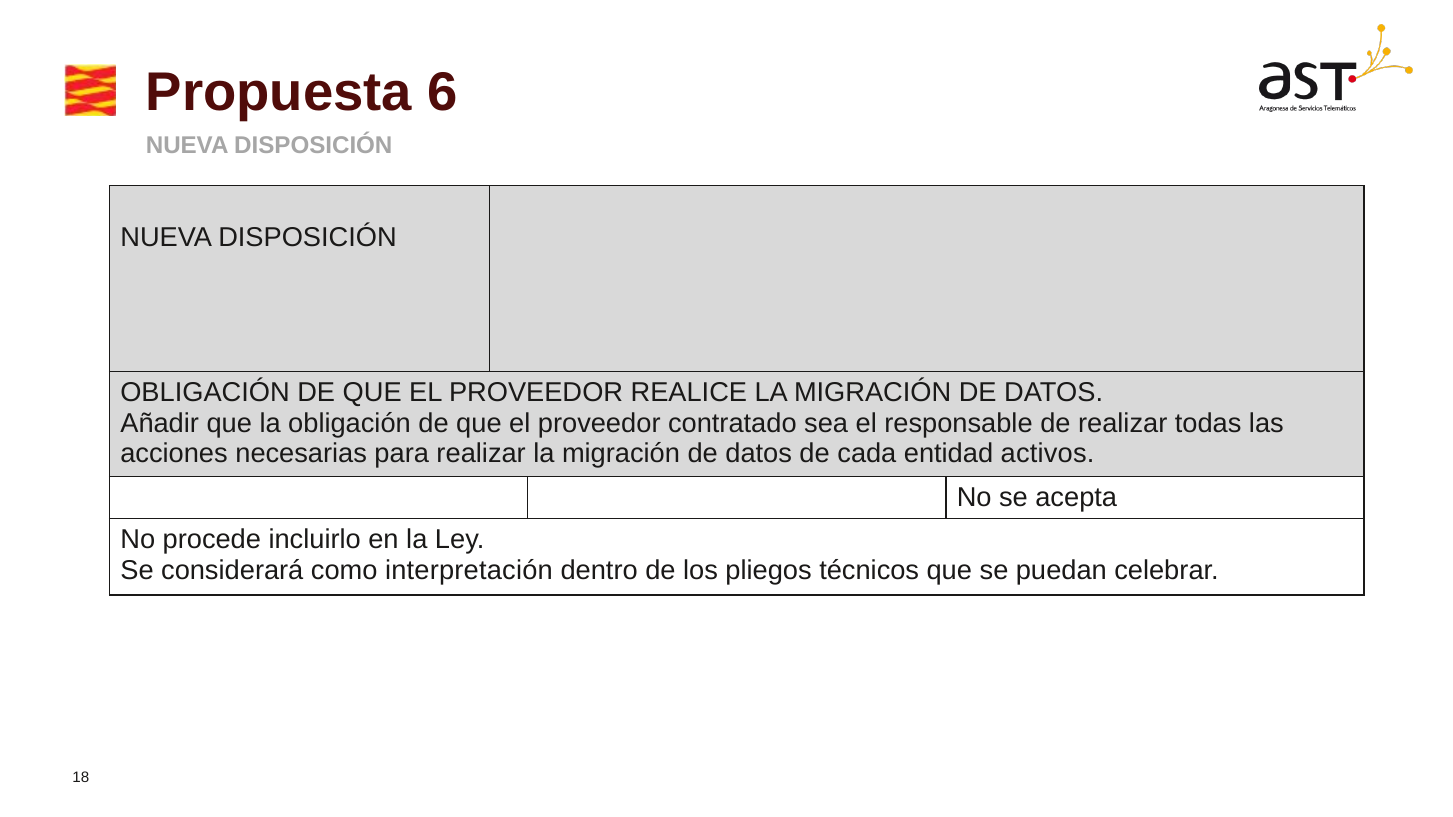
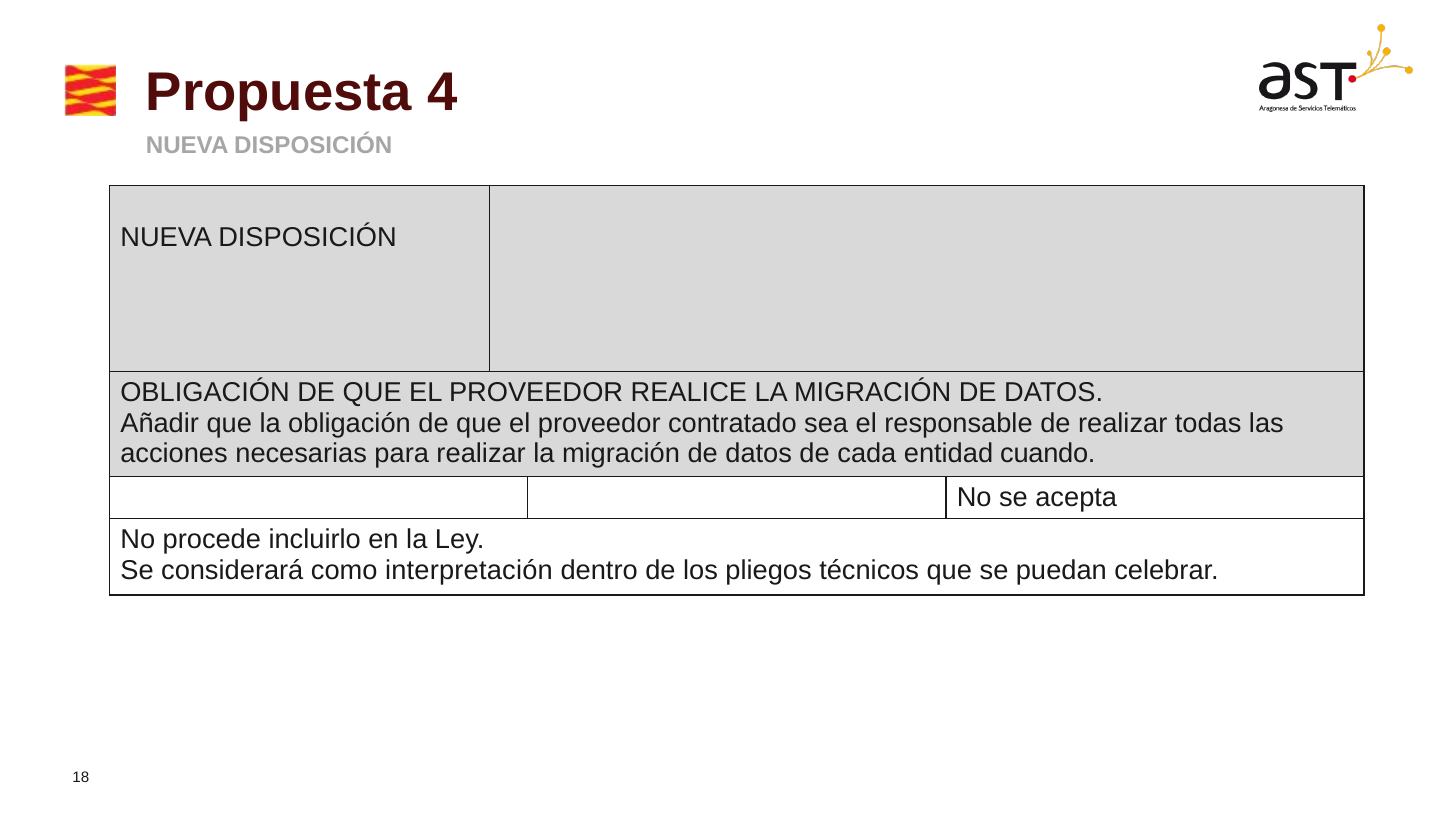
6: 6 -> 4 (442, 92)
activos: activos -> cuando (1048, 454)
